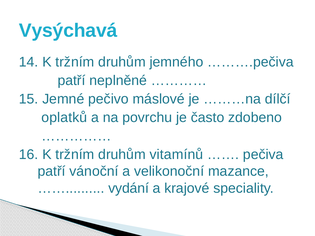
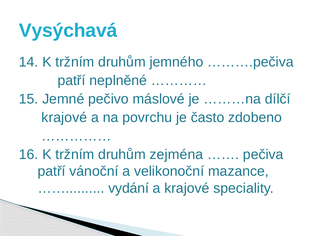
oplatků: oplatků -> krajové (64, 118)
vitamínů: vitamínů -> zejména (176, 155)
